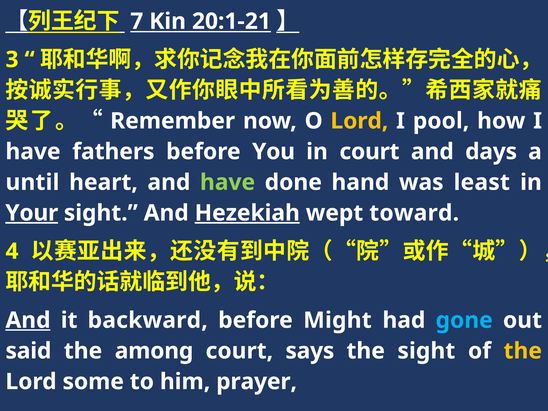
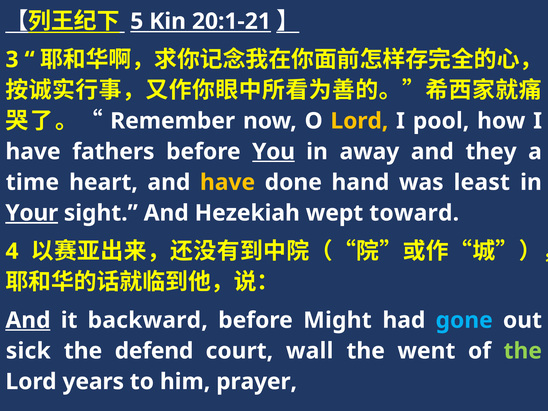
7: 7 -> 5 (137, 21)
You underline: none -> present (274, 152)
in court: court -> away (369, 152)
days: days -> they (491, 152)
until: until -> time (32, 182)
have colour: light green -> yellow (228, 182)
Hezekiah underline: present -> none (247, 213)
said: said -> sick (28, 351)
among: among -> defend (154, 351)
says: says -> wall (310, 351)
the sight: sight -> went (426, 351)
the colour: yellow -> light green (523, 351)
some: some -> years (93, 382)
